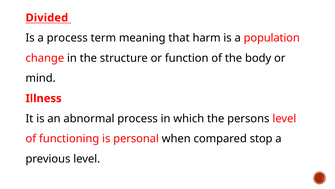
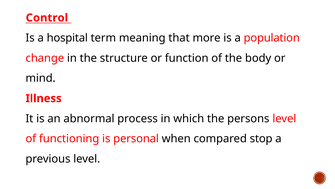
Divided: Divided -> Control (47, 18)
a process: process -> hospital (67, 38)
harm: harm -> more (207, 38)
